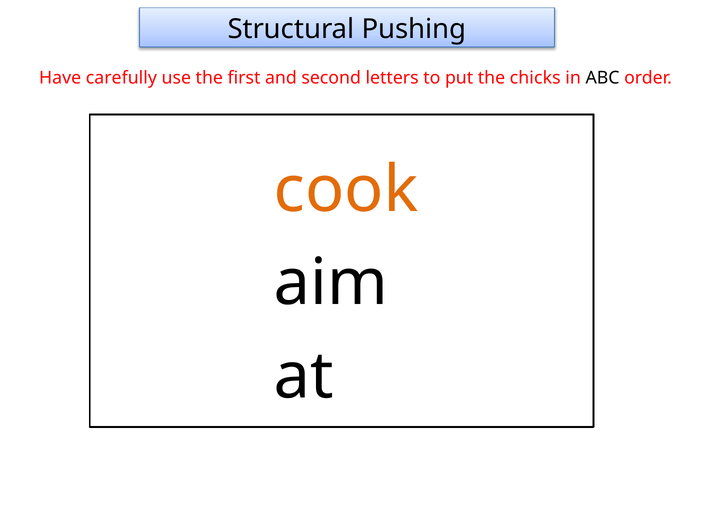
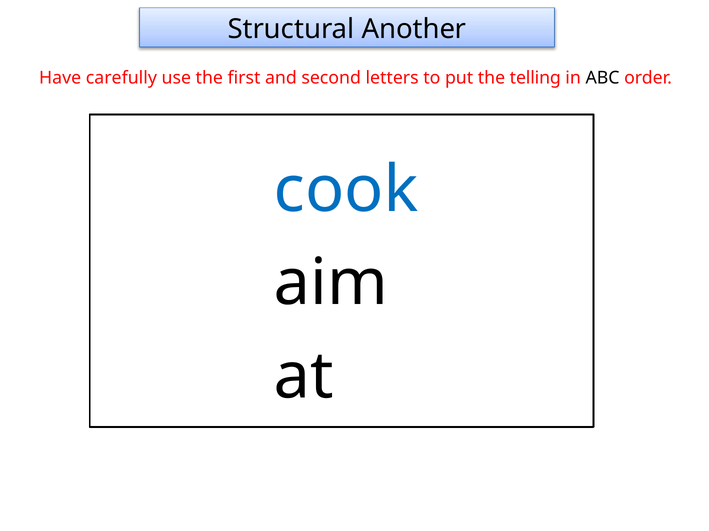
Pushing: Pushing -> Another (414, 29)
chicks: chicks -> telling (535, 78)
cook colour: orange -> blue (346, 190)
